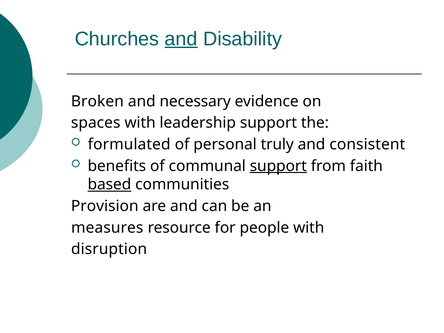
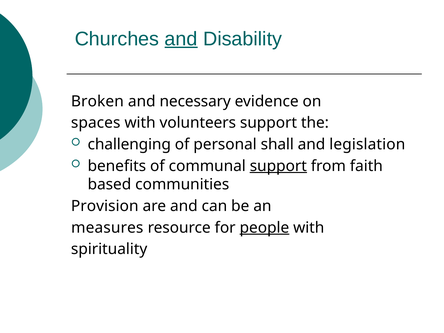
leadership: leadership -> volunteers (198, 123)
formulated: formulated -> challenging (129, 144)
truly: truly -> shall (277, 144)
consistent: consistent -> legislation (367, 144)
based underline: present -> none (109, 184)
people underline: none -> present (264, 228)
disruption: disruption -> spirituality (109, 249)
